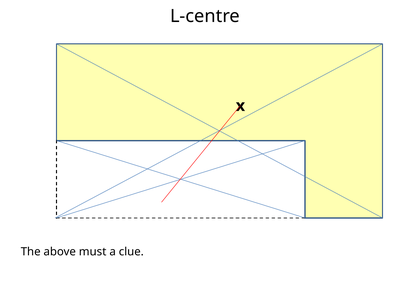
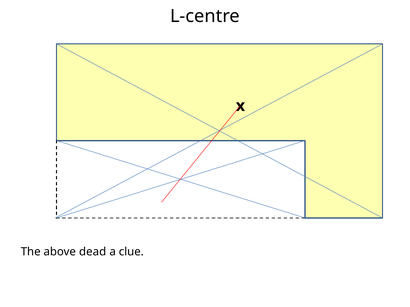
must: must -> dead (93, 252)
